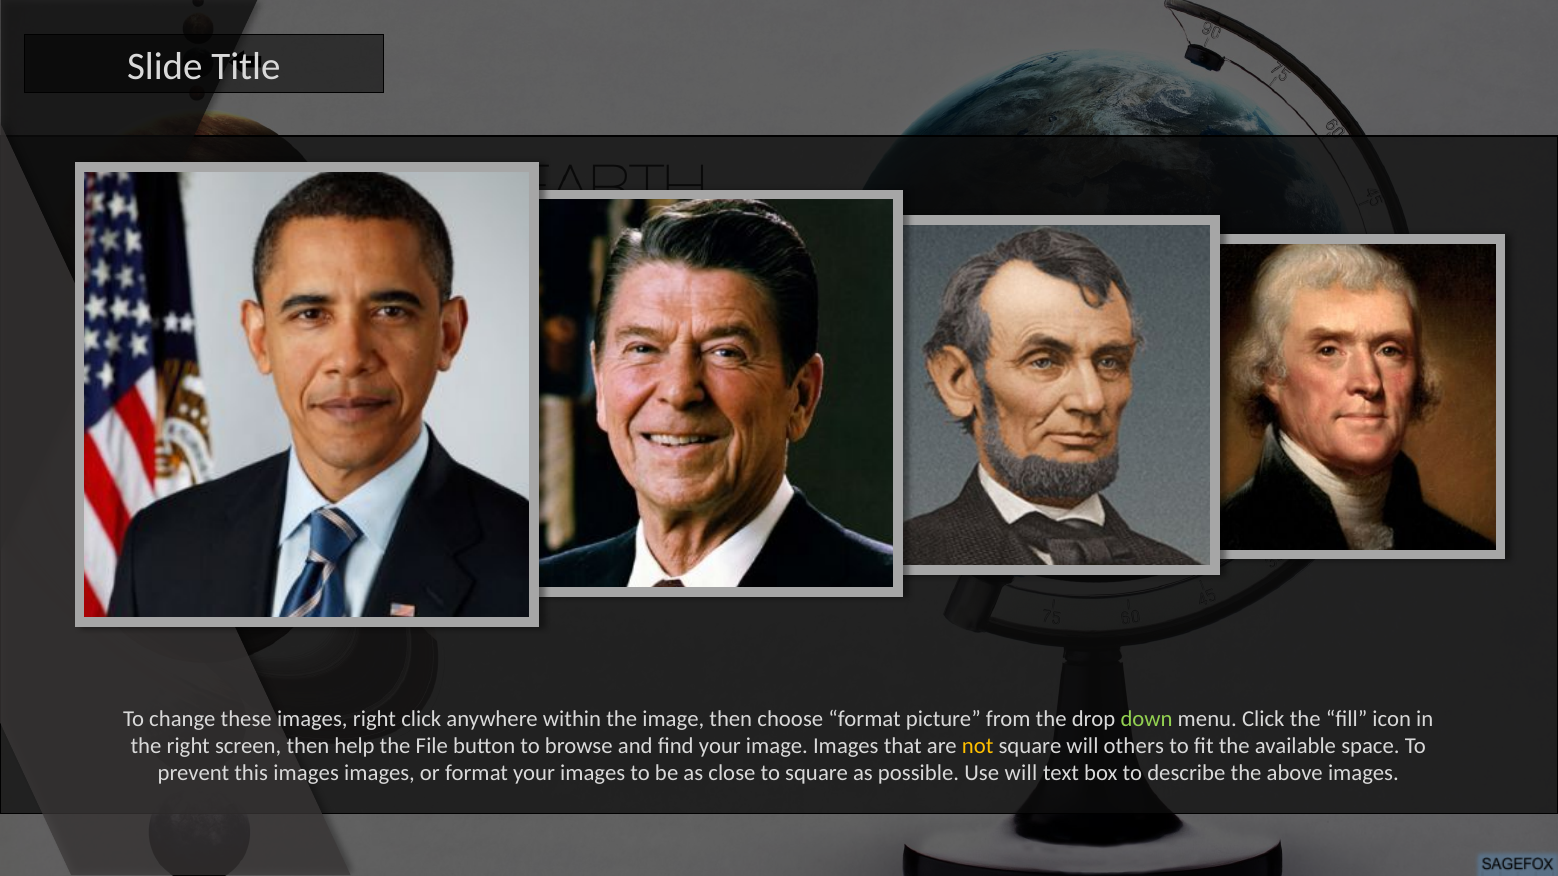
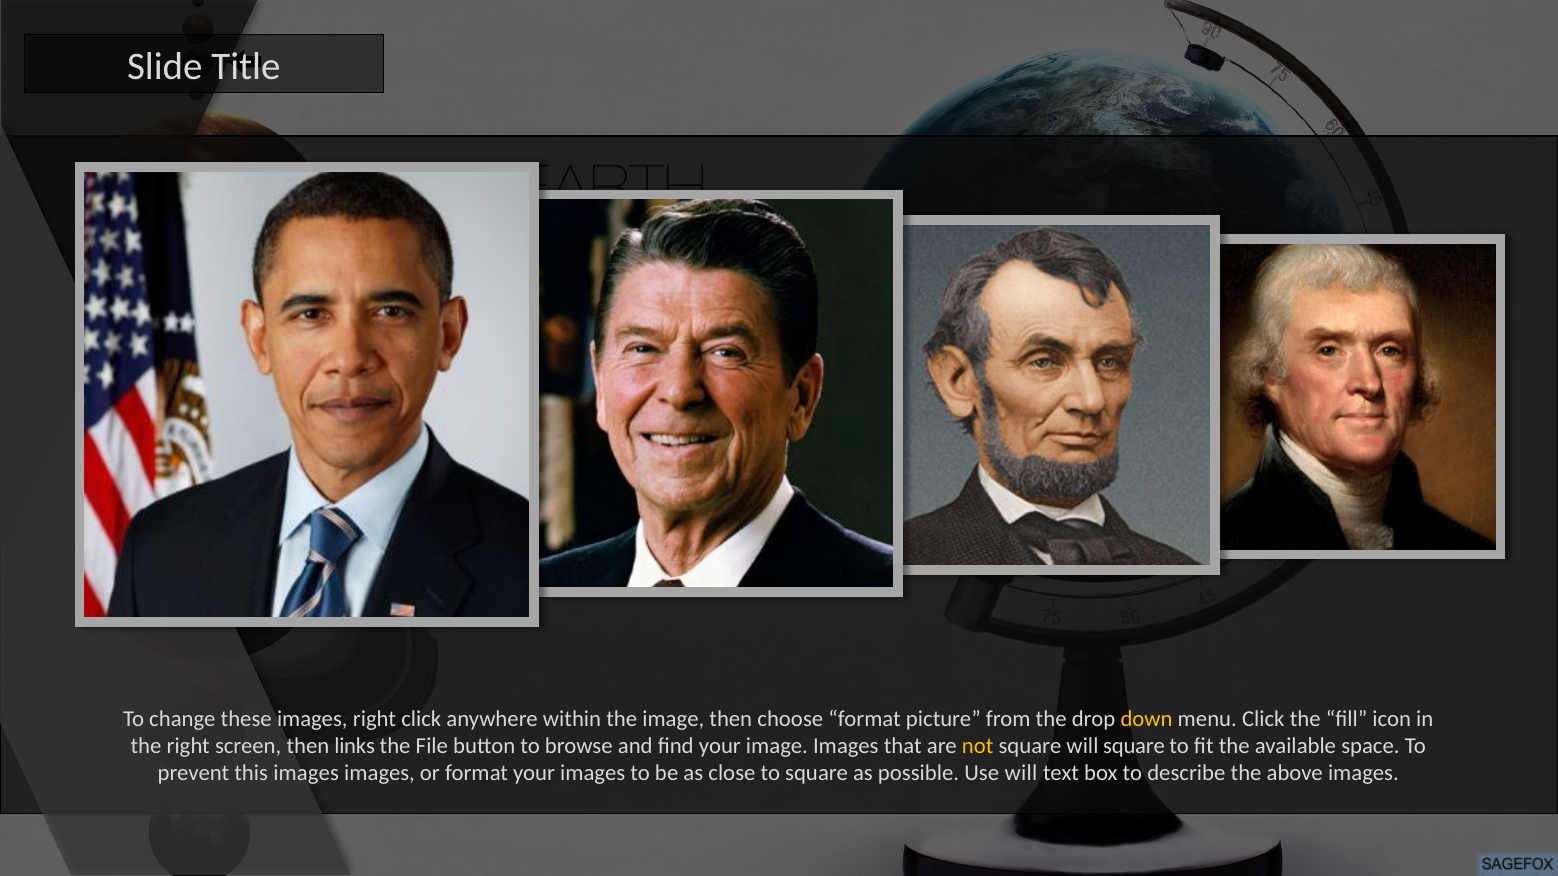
down colour: light green -> yellow (1147, 719)
help: help -> links (355, 746)
will others: others -> square (1134, 746)
